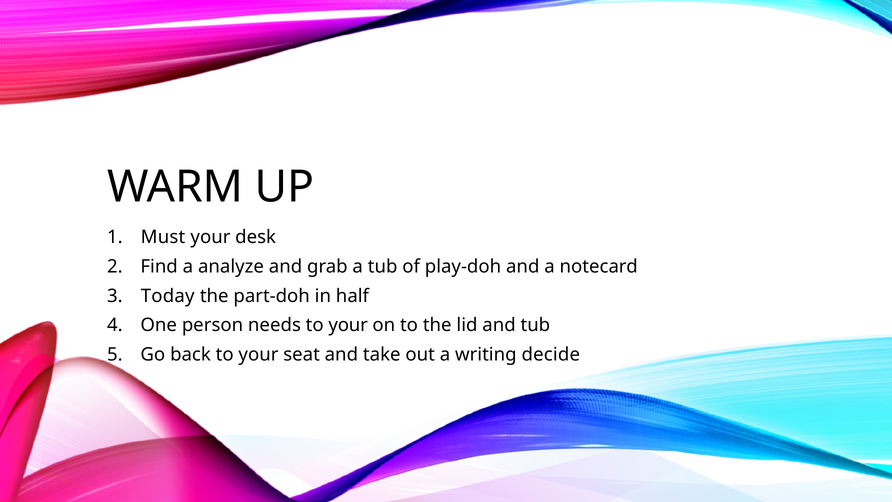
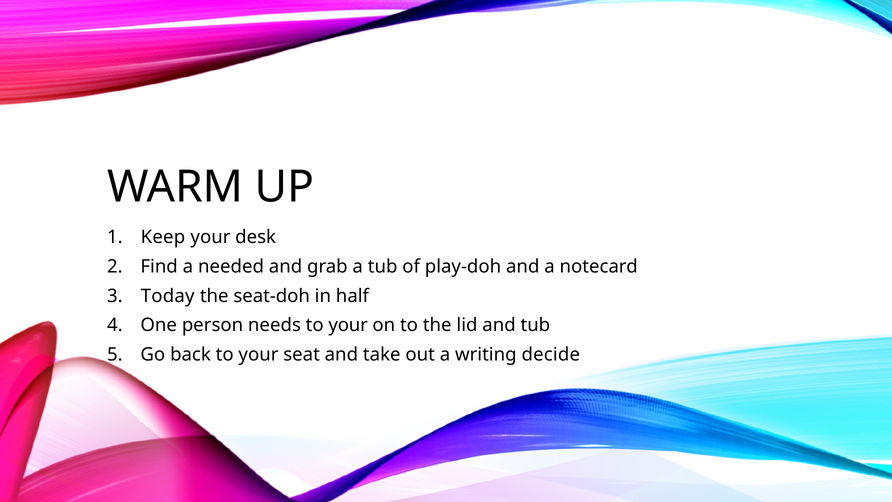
Must: Must -> Keep (163, 237)
analyze: analyze -> needed (231, 266)
part-doh: part-doh -> seat-doh (272, 296)
